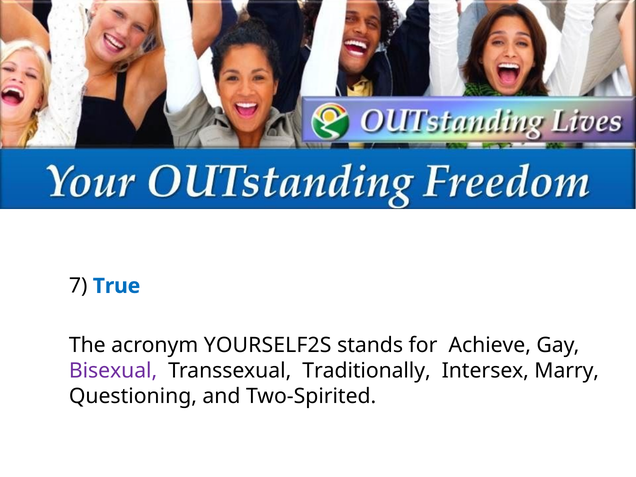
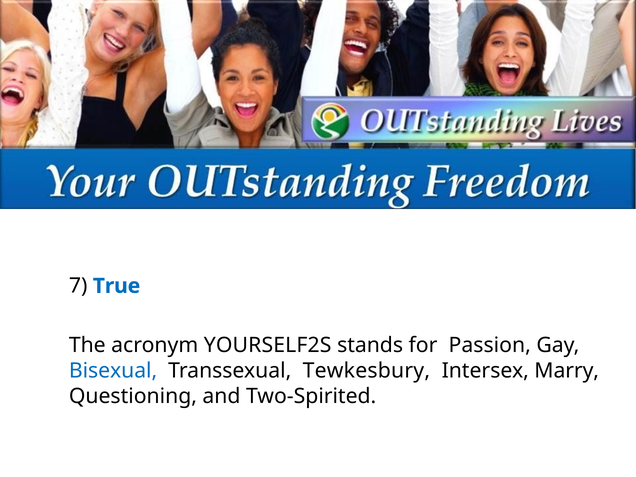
Achieve: Achieve -> Passion (490, 345)
Bisexual colour: purple -> blue (113, 371)
Traditionally: Traditionally -> Tewkesbury (366, 371)
